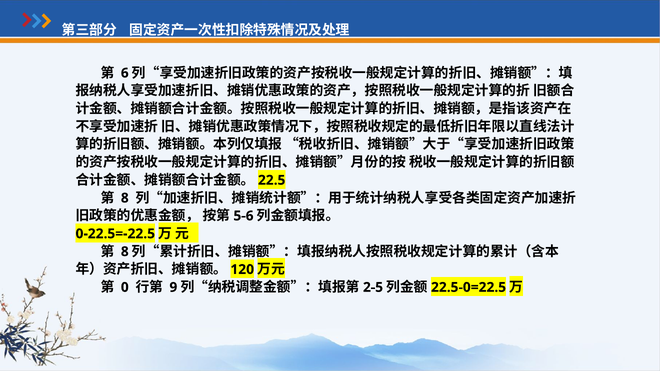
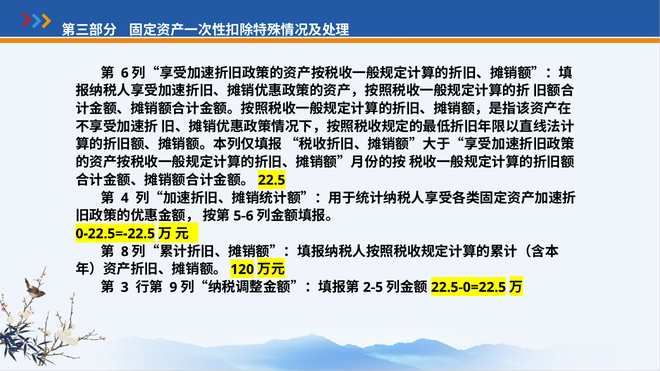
8: 8 -> 4 (125, 198)
0: 0 -> 3 (125, 288)
